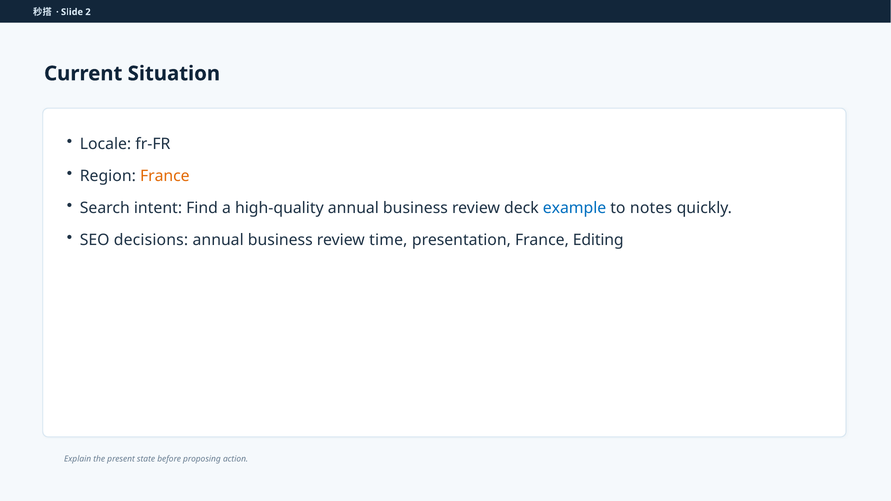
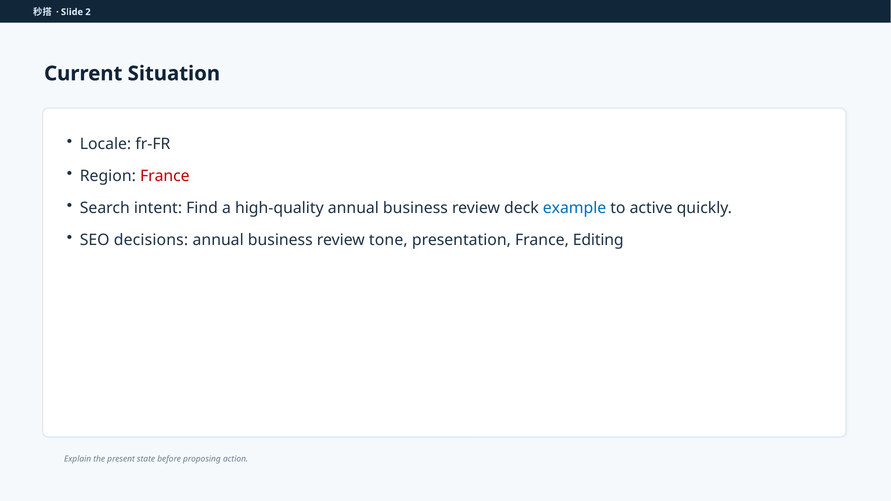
France colour: orange -> red (165, 176)
notes: notes -> active (651, 208)
time: time -> tone (388, 240)
